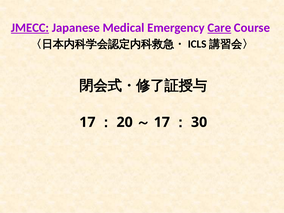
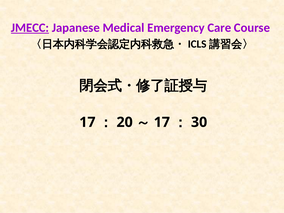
Care underline: present -> none (219, 28)
